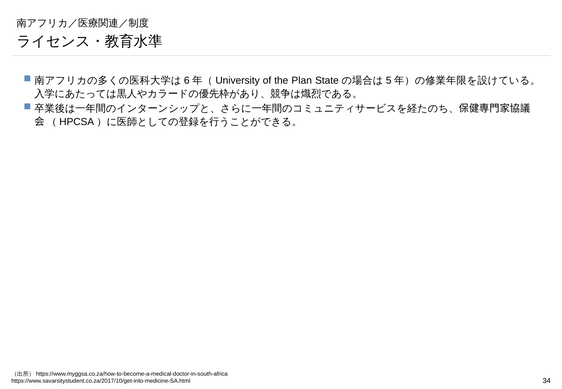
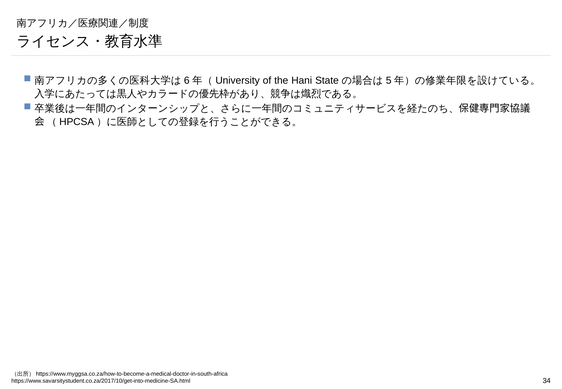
Plan: Plan -> Hani (302, 80)
